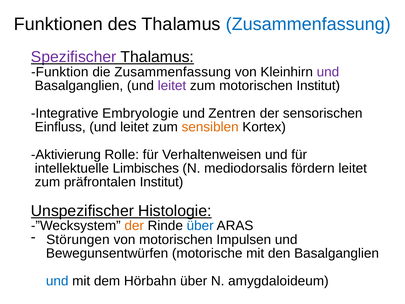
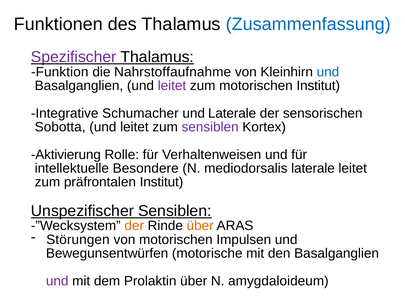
die Zusammenfassung: Zusammenfassung -> Nahrstoffaufnahme (173, 72)
und colour: purple -> blue (328, 72)
Embryologie: Embryologie -> Schumacher (140, 113)
und Zentren: Zentren -> Laterale (232, 113)
Einfluss: Einfluss -> Sobotta (60, 127)
sensiblen colour: orange -> purple (210, 127)
Limbisches: Limbisches -> Besondere (146, 168)
mediodorsalis fördern: fördern -> laterale (313, 168)
Unspezifischer Histologie: Histologie -> Sensiblen (175, 211)
über colour: blue -> orange (200, 226)
und colour: blue -> purple (57, 281)
Hörbahn: Hörbahn -> Prolaktin (150, 281)
